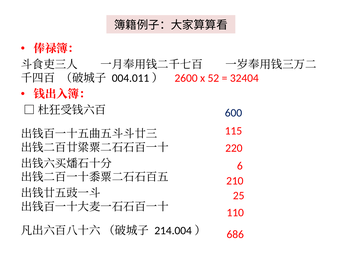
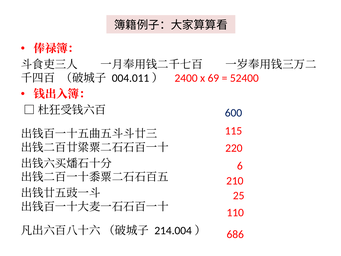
2600: 2600 -> 2400 (186, 78)
52: 52 -> 69 (213, 78)
32404: 32404 -> 52400 (244, 78)
